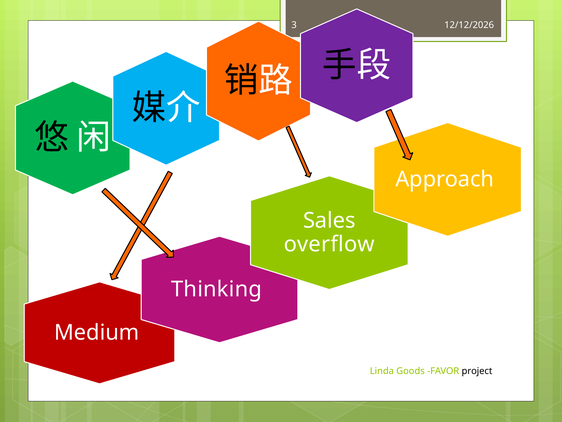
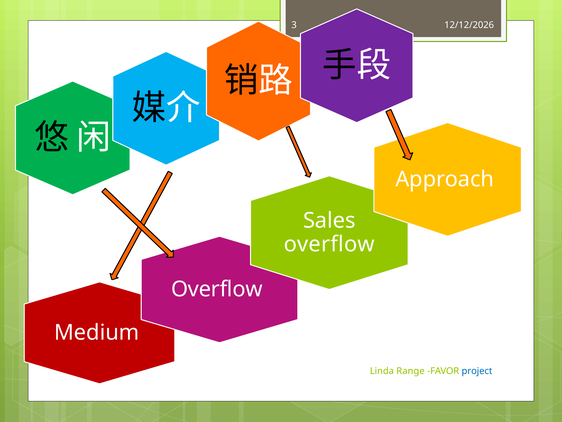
Thinking: Thinking -> Overflow (217, 289)
Goods: Goods -> Range (411, 371)
project colour: black -> blue (477, 371)
